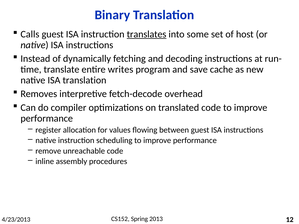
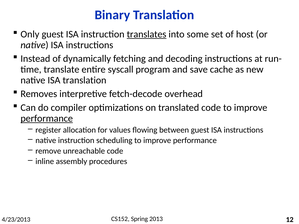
Calls: Calls -> Only (30, 34)
writes: writes -> syscall (121, 70)
performance underline: none -> present (47, 119)
